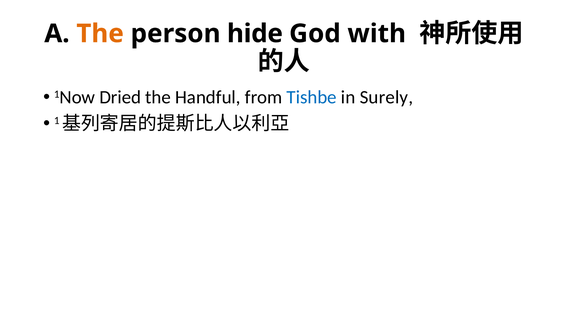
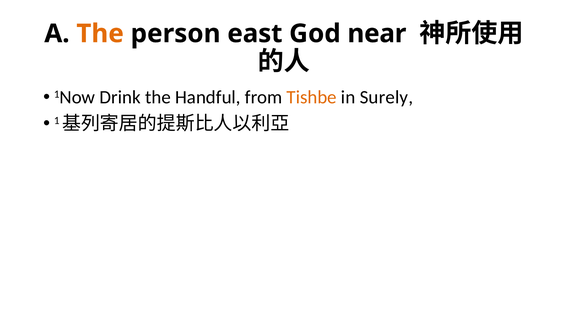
hide: hide -> east (255, 34)
with: with -> near (377, 34)
Dried: Dried -> Drink (120, 97)
Tishbe colour: blue -> orange (312, 97)
